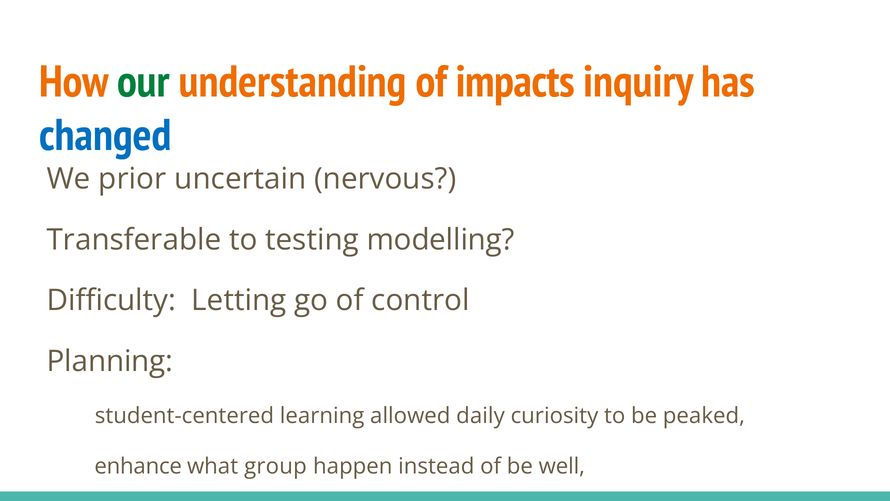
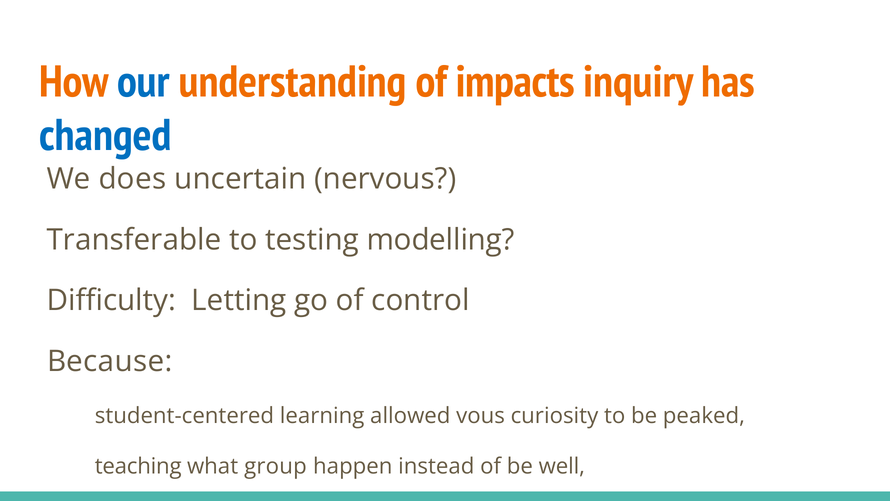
our colour: green -> blue (143, 82)
prior: prior -> does (132, 179)
Planning: Planning -> Because (110, 361)
daily: daily -> vous (481, 416)
enhance: enhance -> teaching (138, 466)
